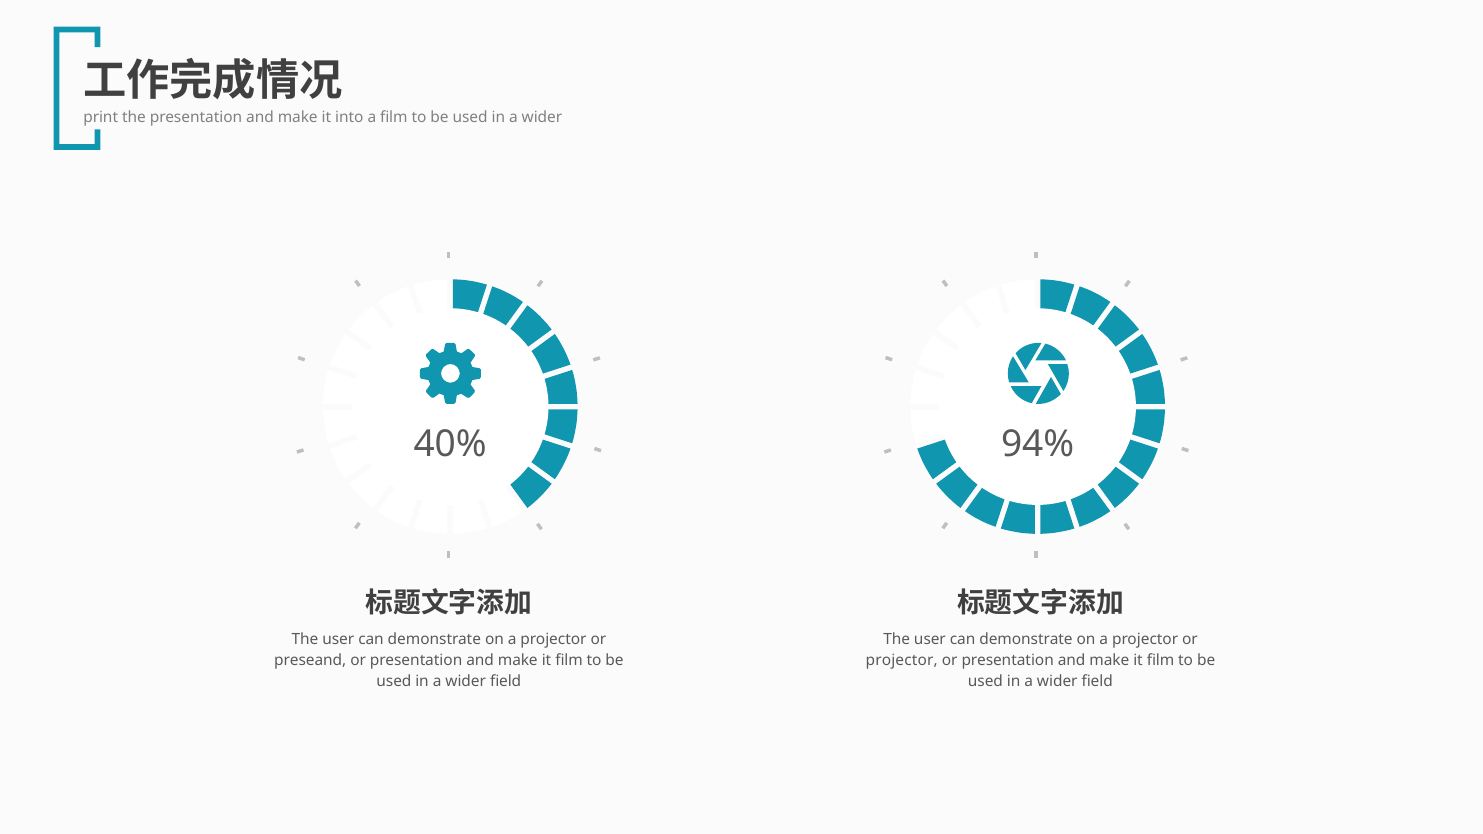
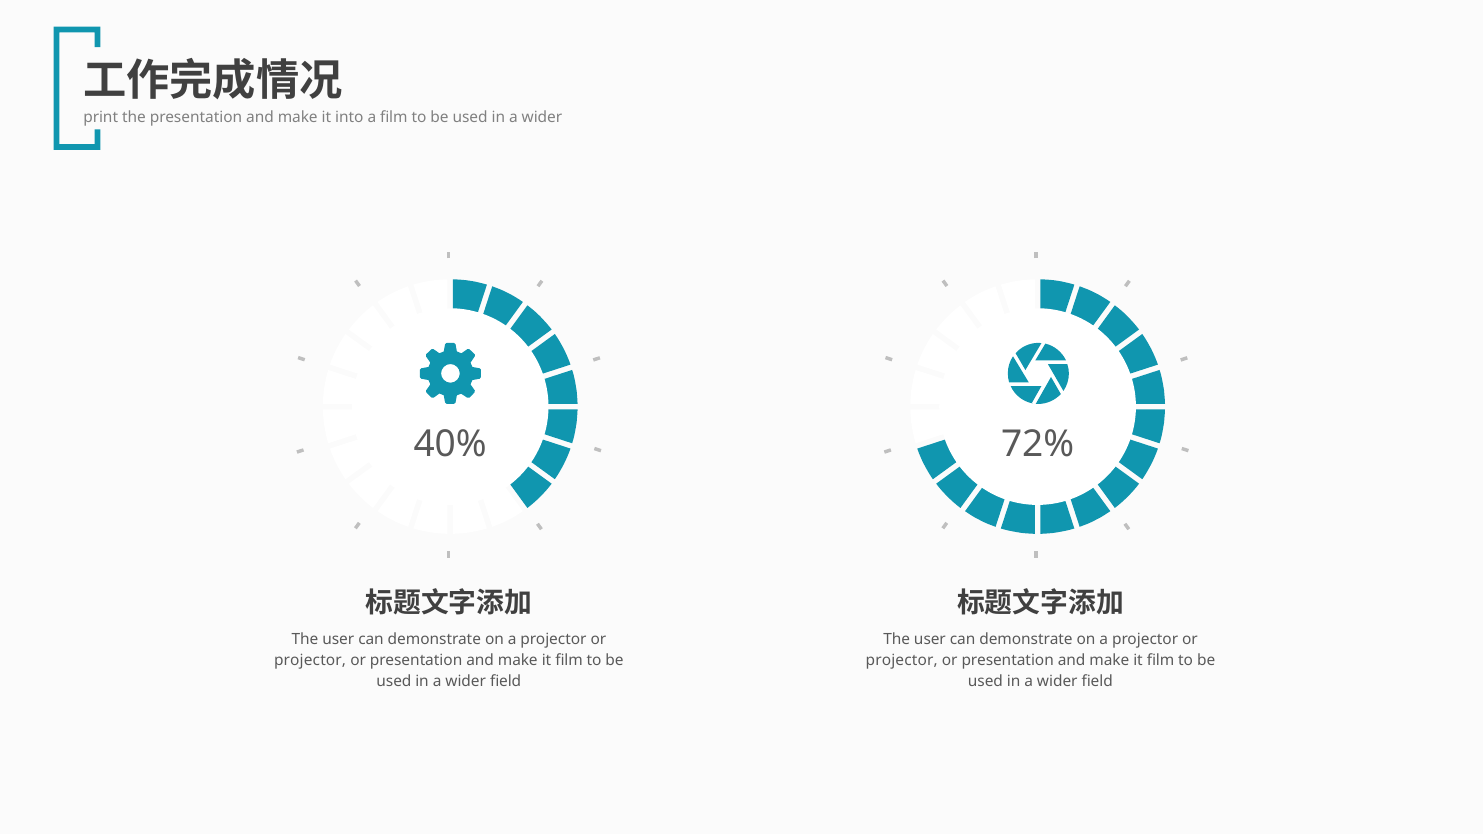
94%: 94% -> 72% (1038, 444)
preseand: preseand -> projector (310, 660)
